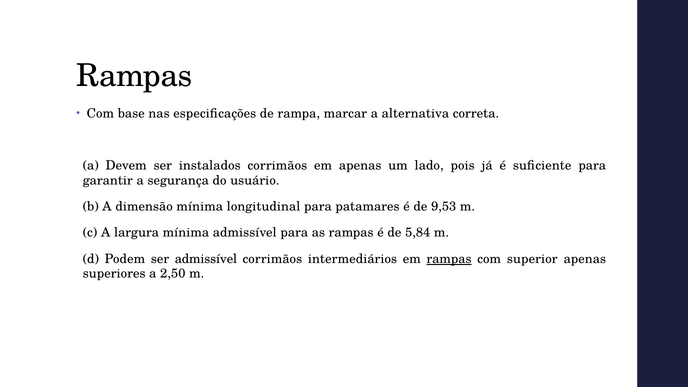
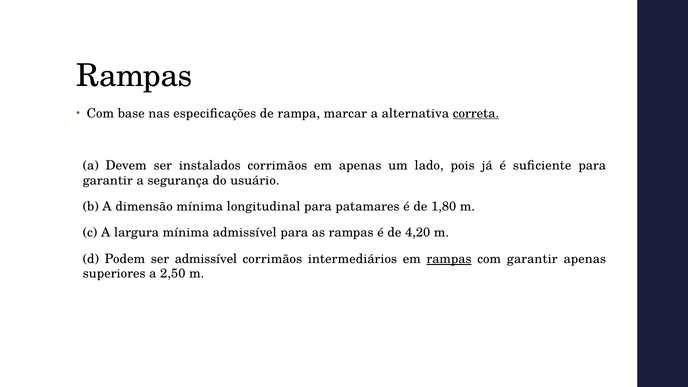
correta underline: none -> present (476, 113)
9,53: 9,53 -> 1,80 (444, 207)
5,84: 5,84 -> 4,20 (418, 233)
com superior: superior -> garantir (532, 259)
